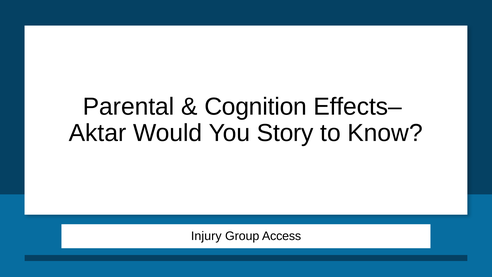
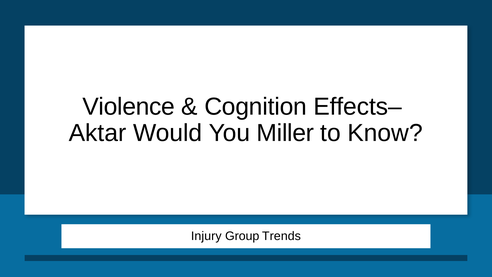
Parental: Parental -> Violence (129, 107)
Story: Story -> Miller (285, 133)
Access: Access -> Trends (281, 236)
